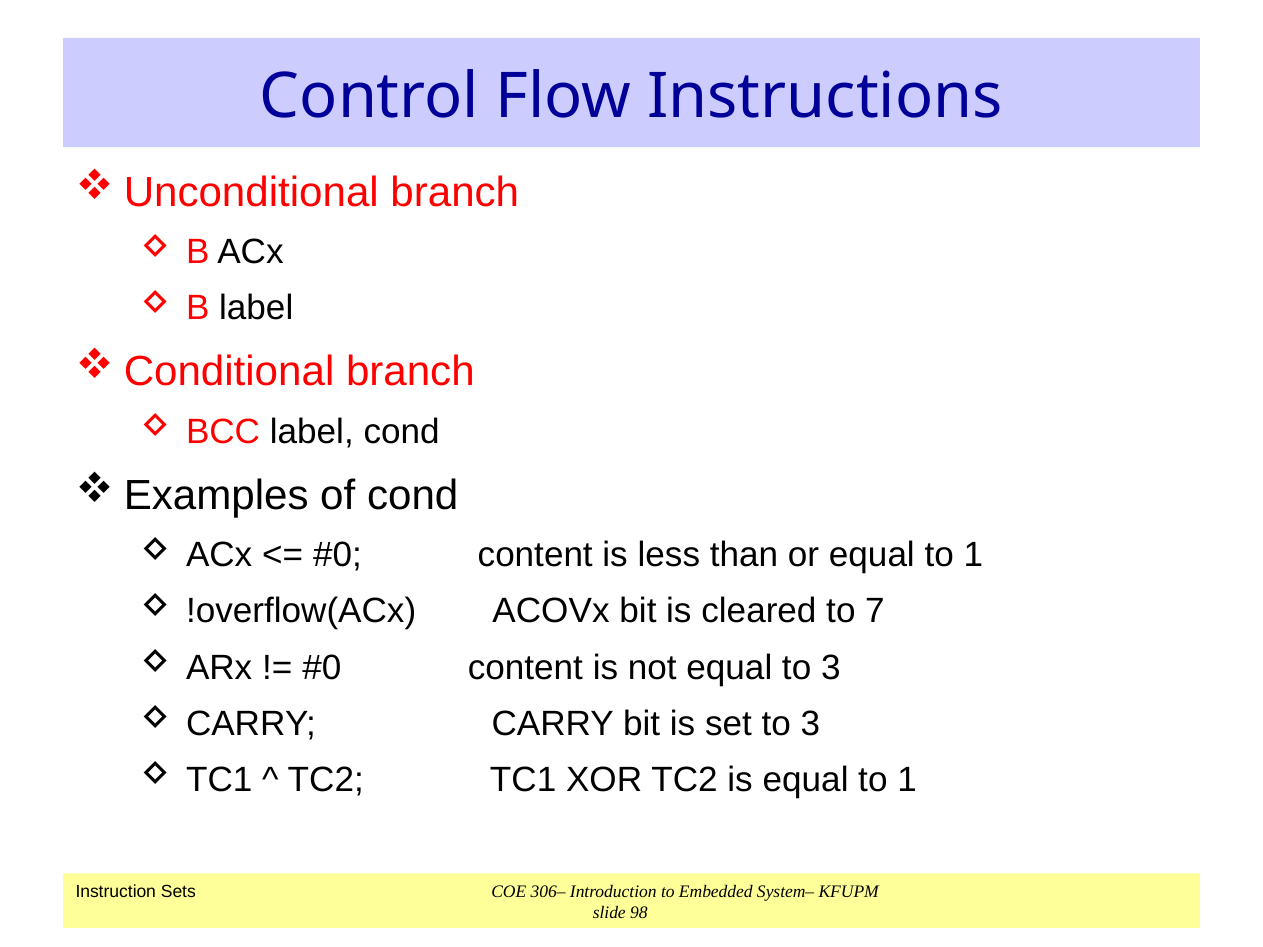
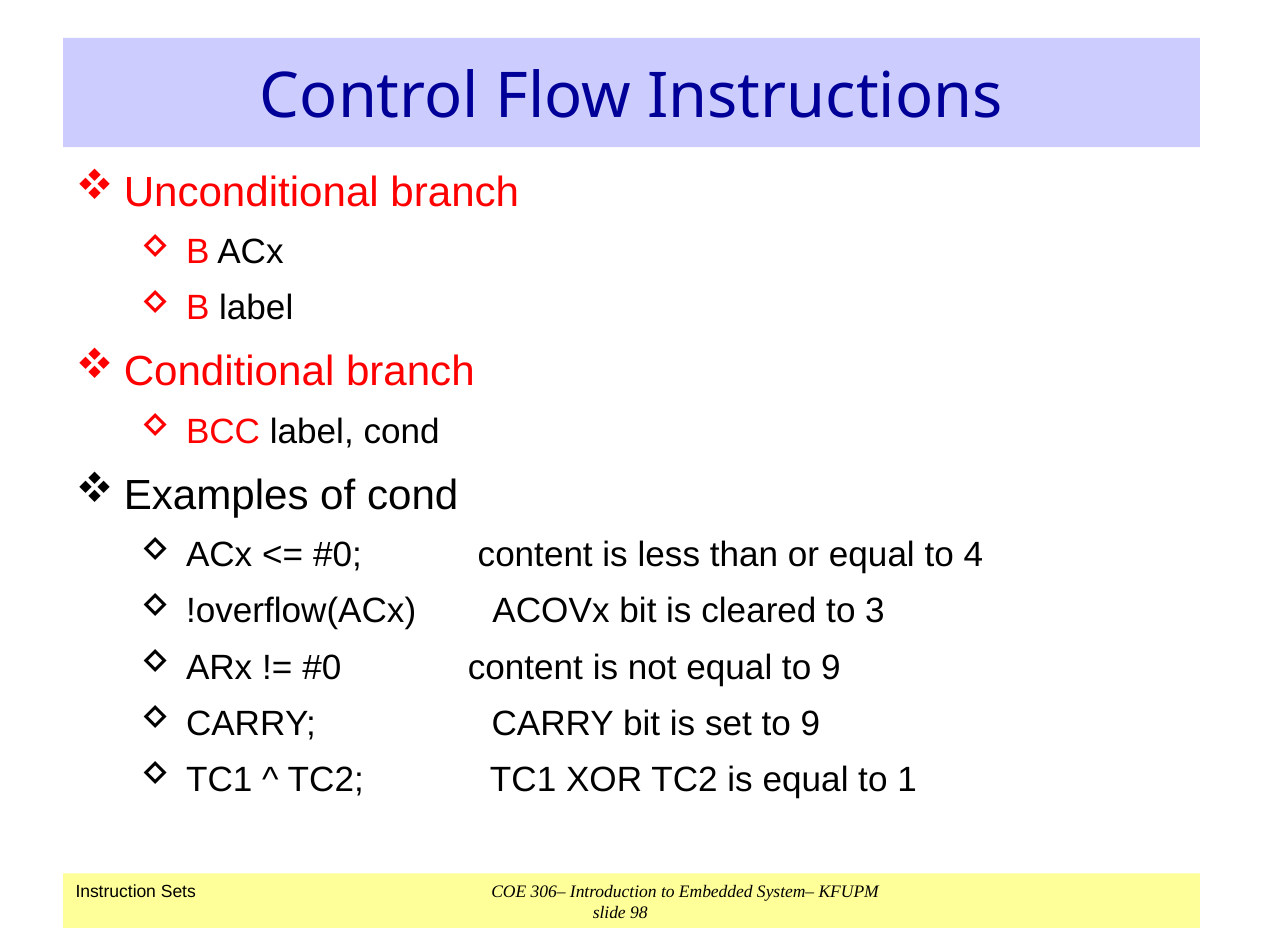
or equal to 1: 1 -> 4 (973, 555)
7: 7 -> 3 (875, 612)
equal to 3: 3 -> 9 (831, 668)
set to 3: 3 -> 9 (810, 724)
